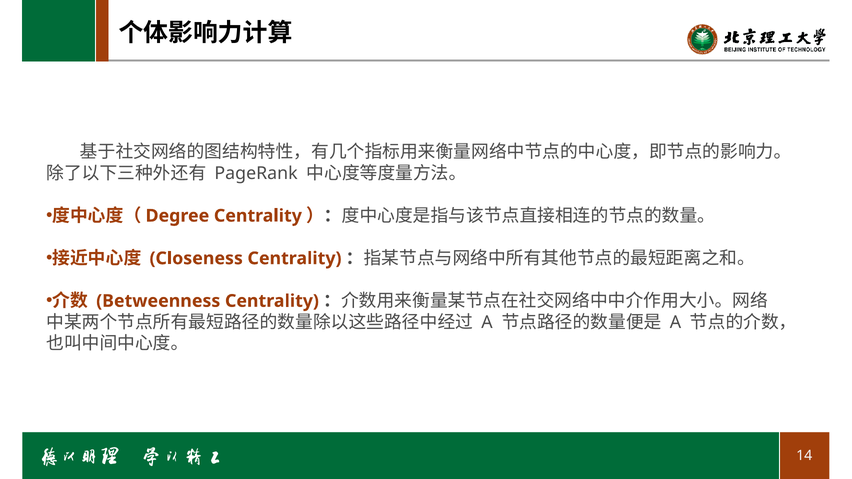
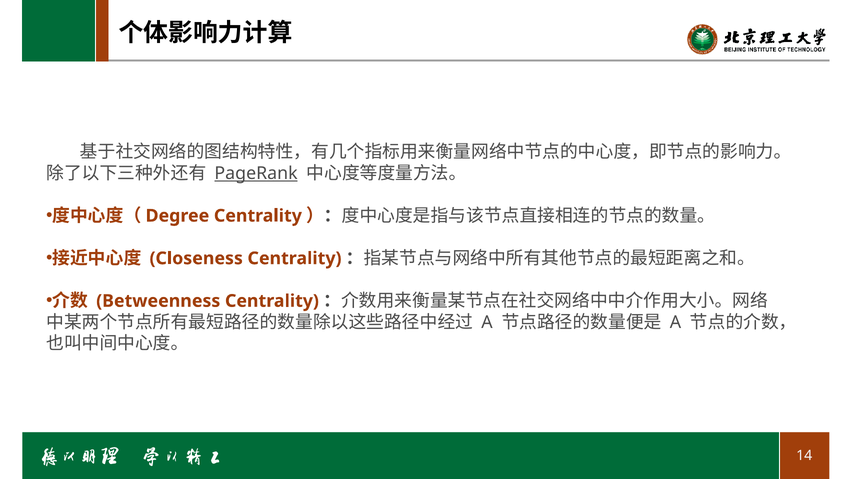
PageRank underline: none -> present (256, 173)
